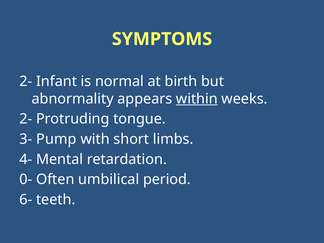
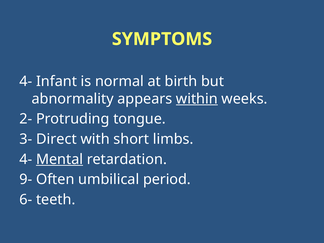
2-: 2- -> 4- (26, 81)
Pump: Pump -> Direct (56, 139)
Mental underline: none -> present (60, 159)
0-: 0- -> 9- (26, 179)
